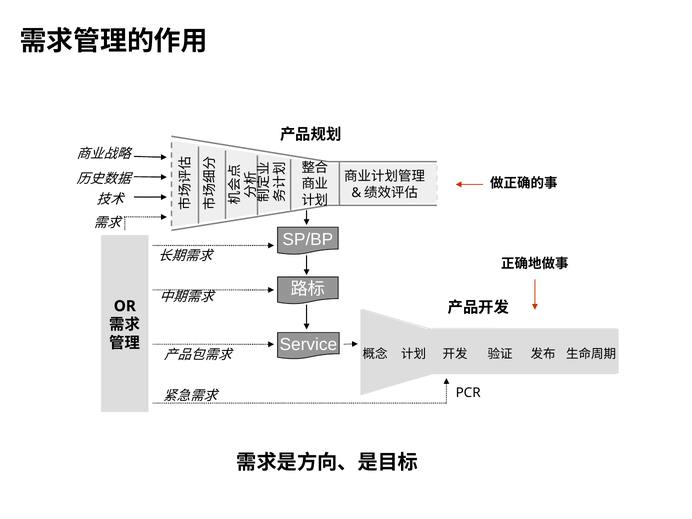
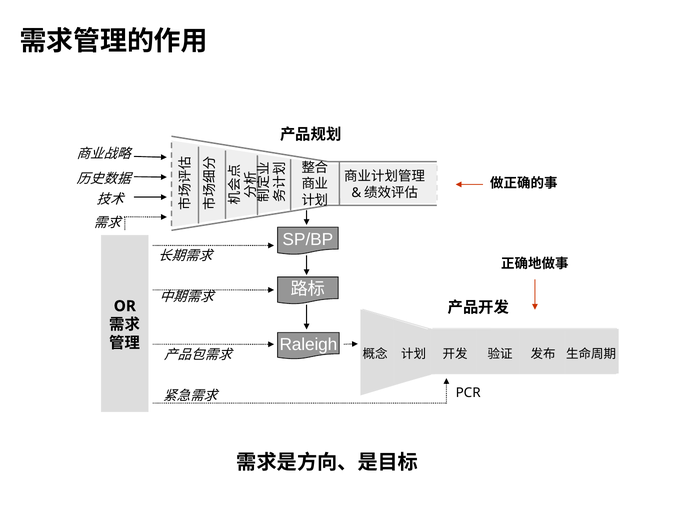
Service: Service -> Raleigh (308, 344)
